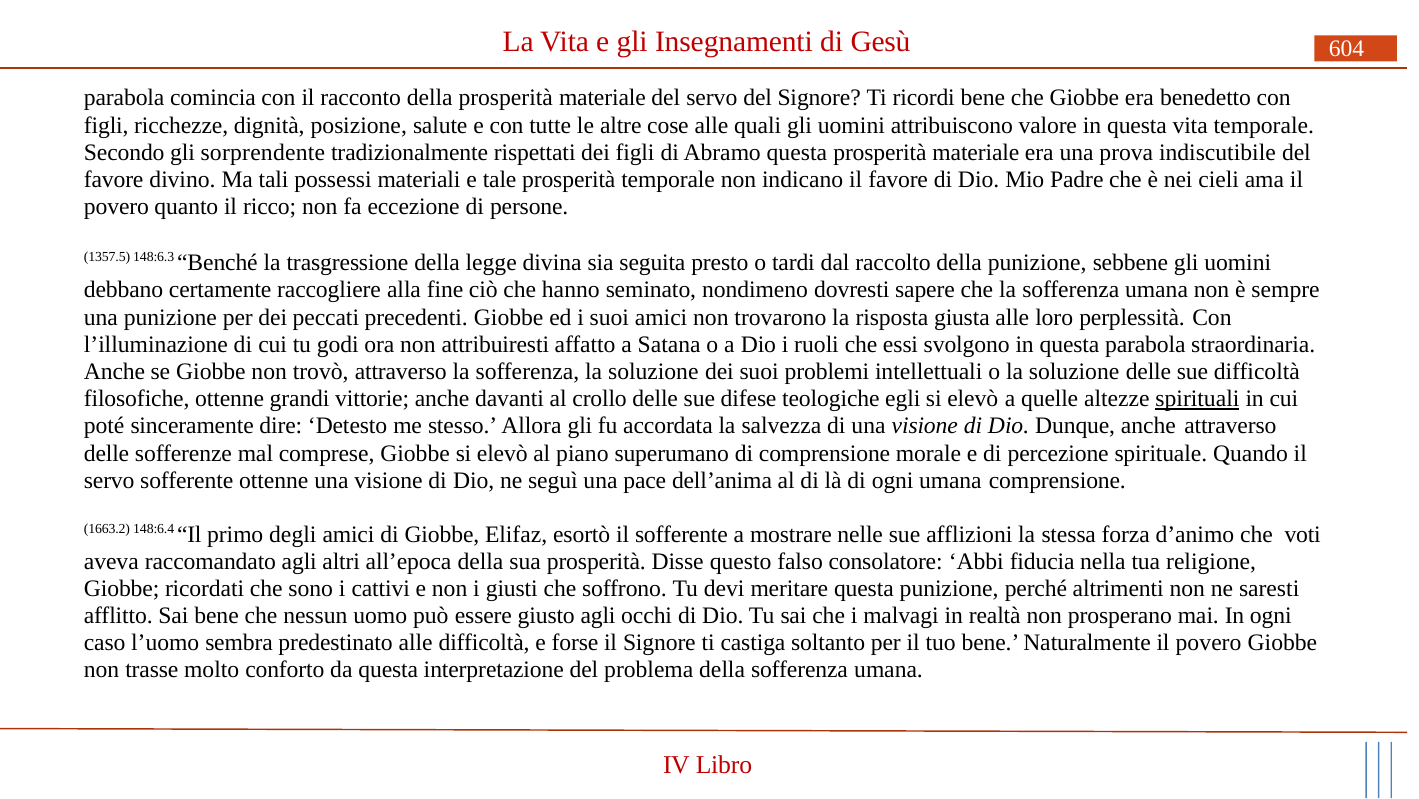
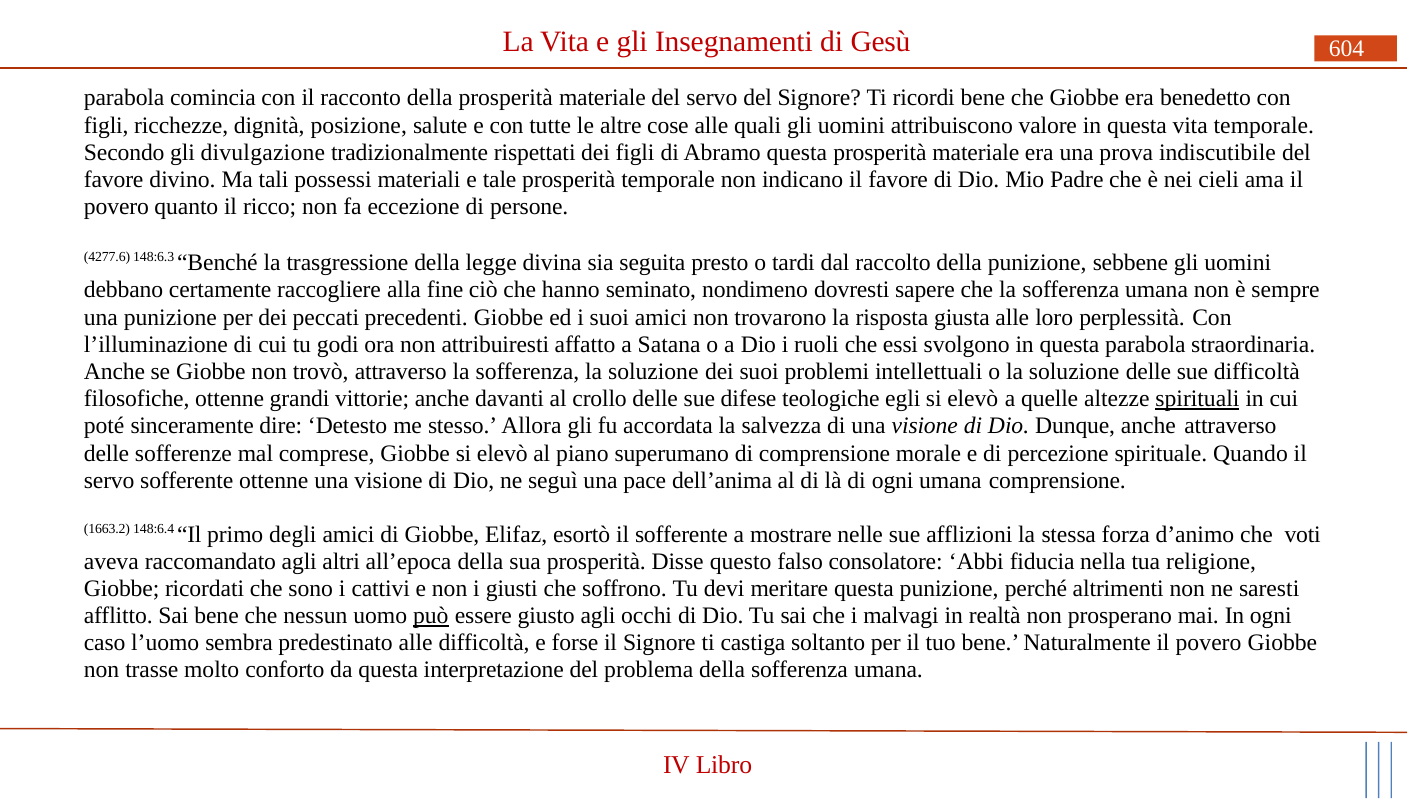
sorprendente: sorprendente -> divulgazione (263, 153)
1357.5: 1357.5 -> 4277.6 (107, 257)
può underline: none -> present (431, 616)
